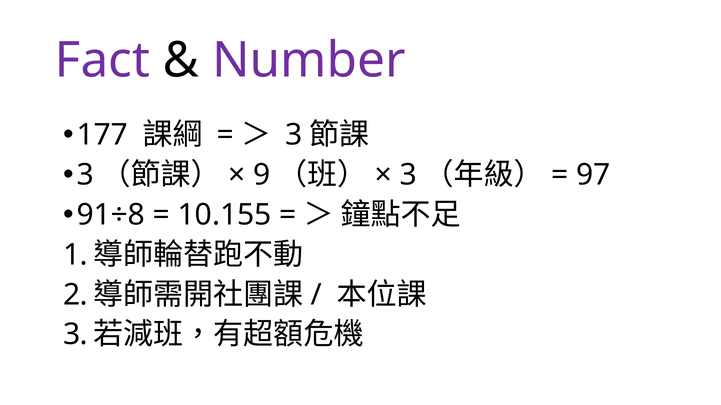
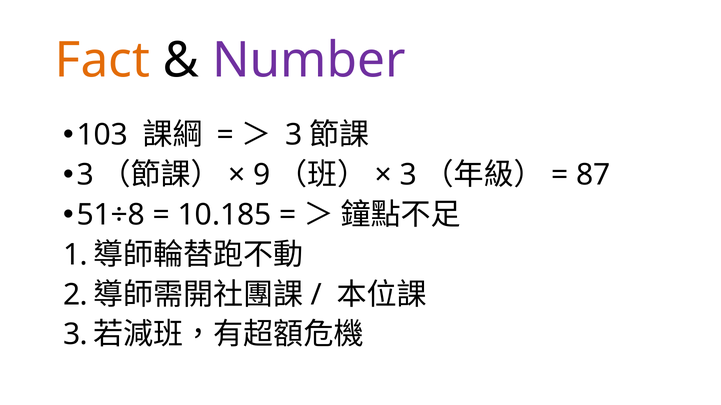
Fact colour: purple -> orange (103, 60)
177: 177 -> 103 (102, 135)
97: 97 -> 87 (593, 175)
91÷8: 91÷8 -> 51÷8 (111, 215)
10.155: 10.155 -> 10.185 (225, 215)
